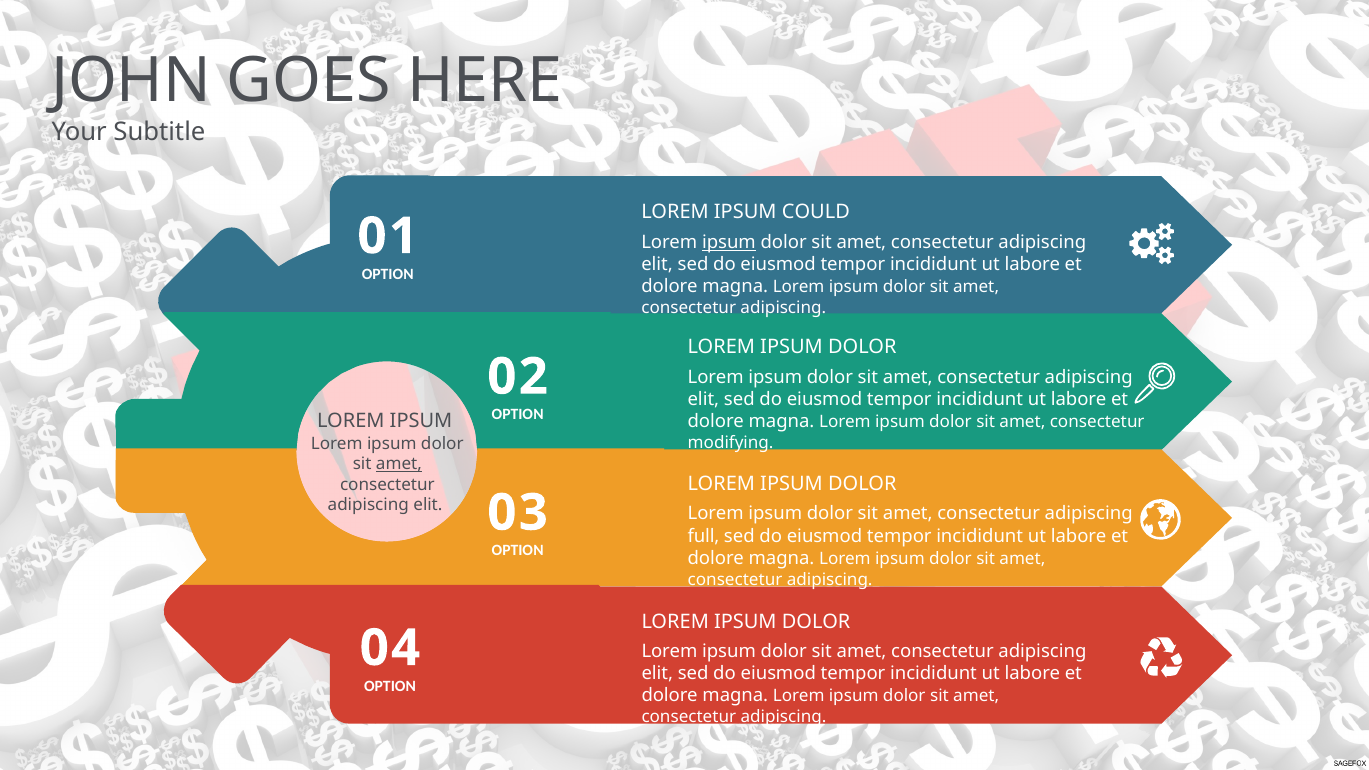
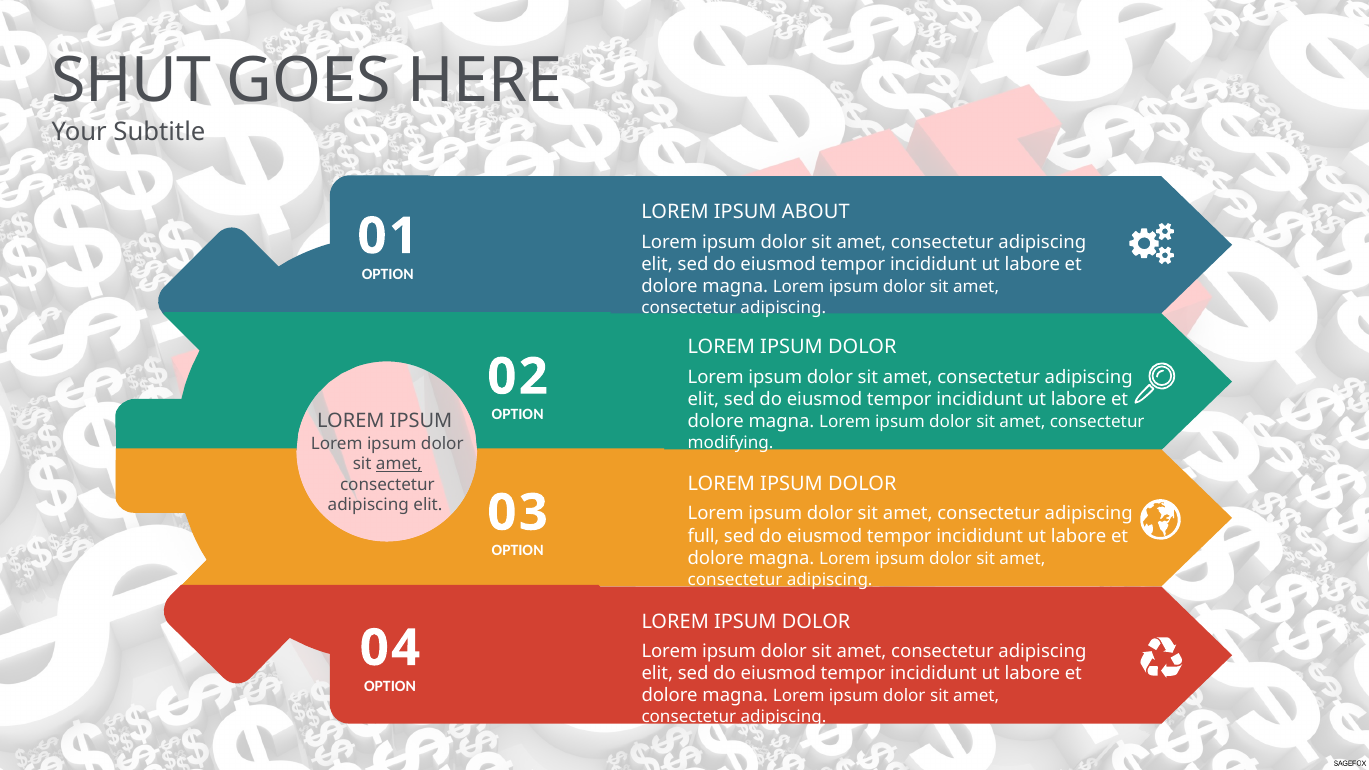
JOHN: JOHN -> SHUT (131, 81)
COULD: COULD -> ABOUT (816, 212)
ipsum underline: present -> none (729, 242)
